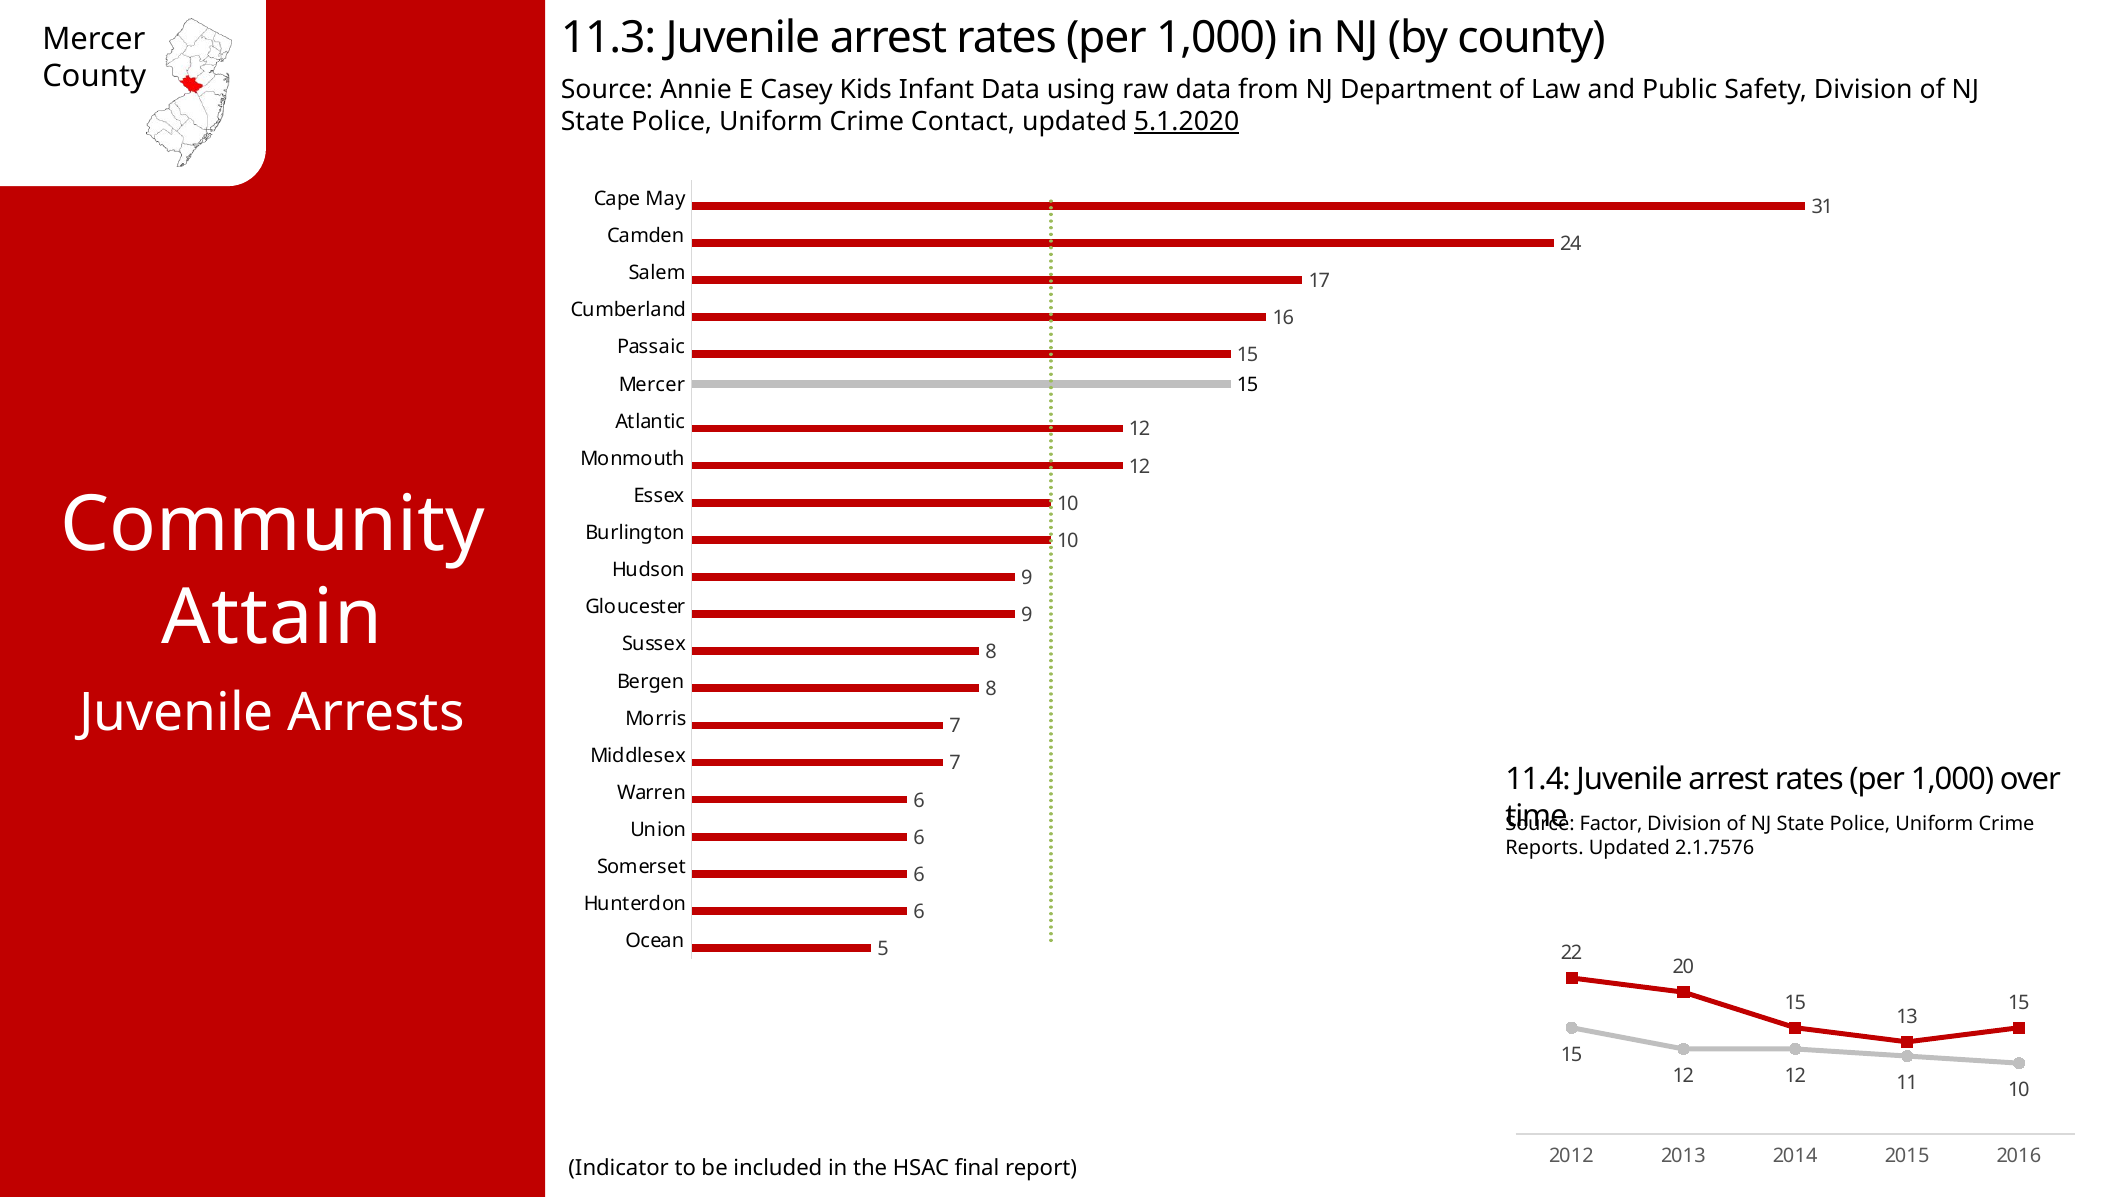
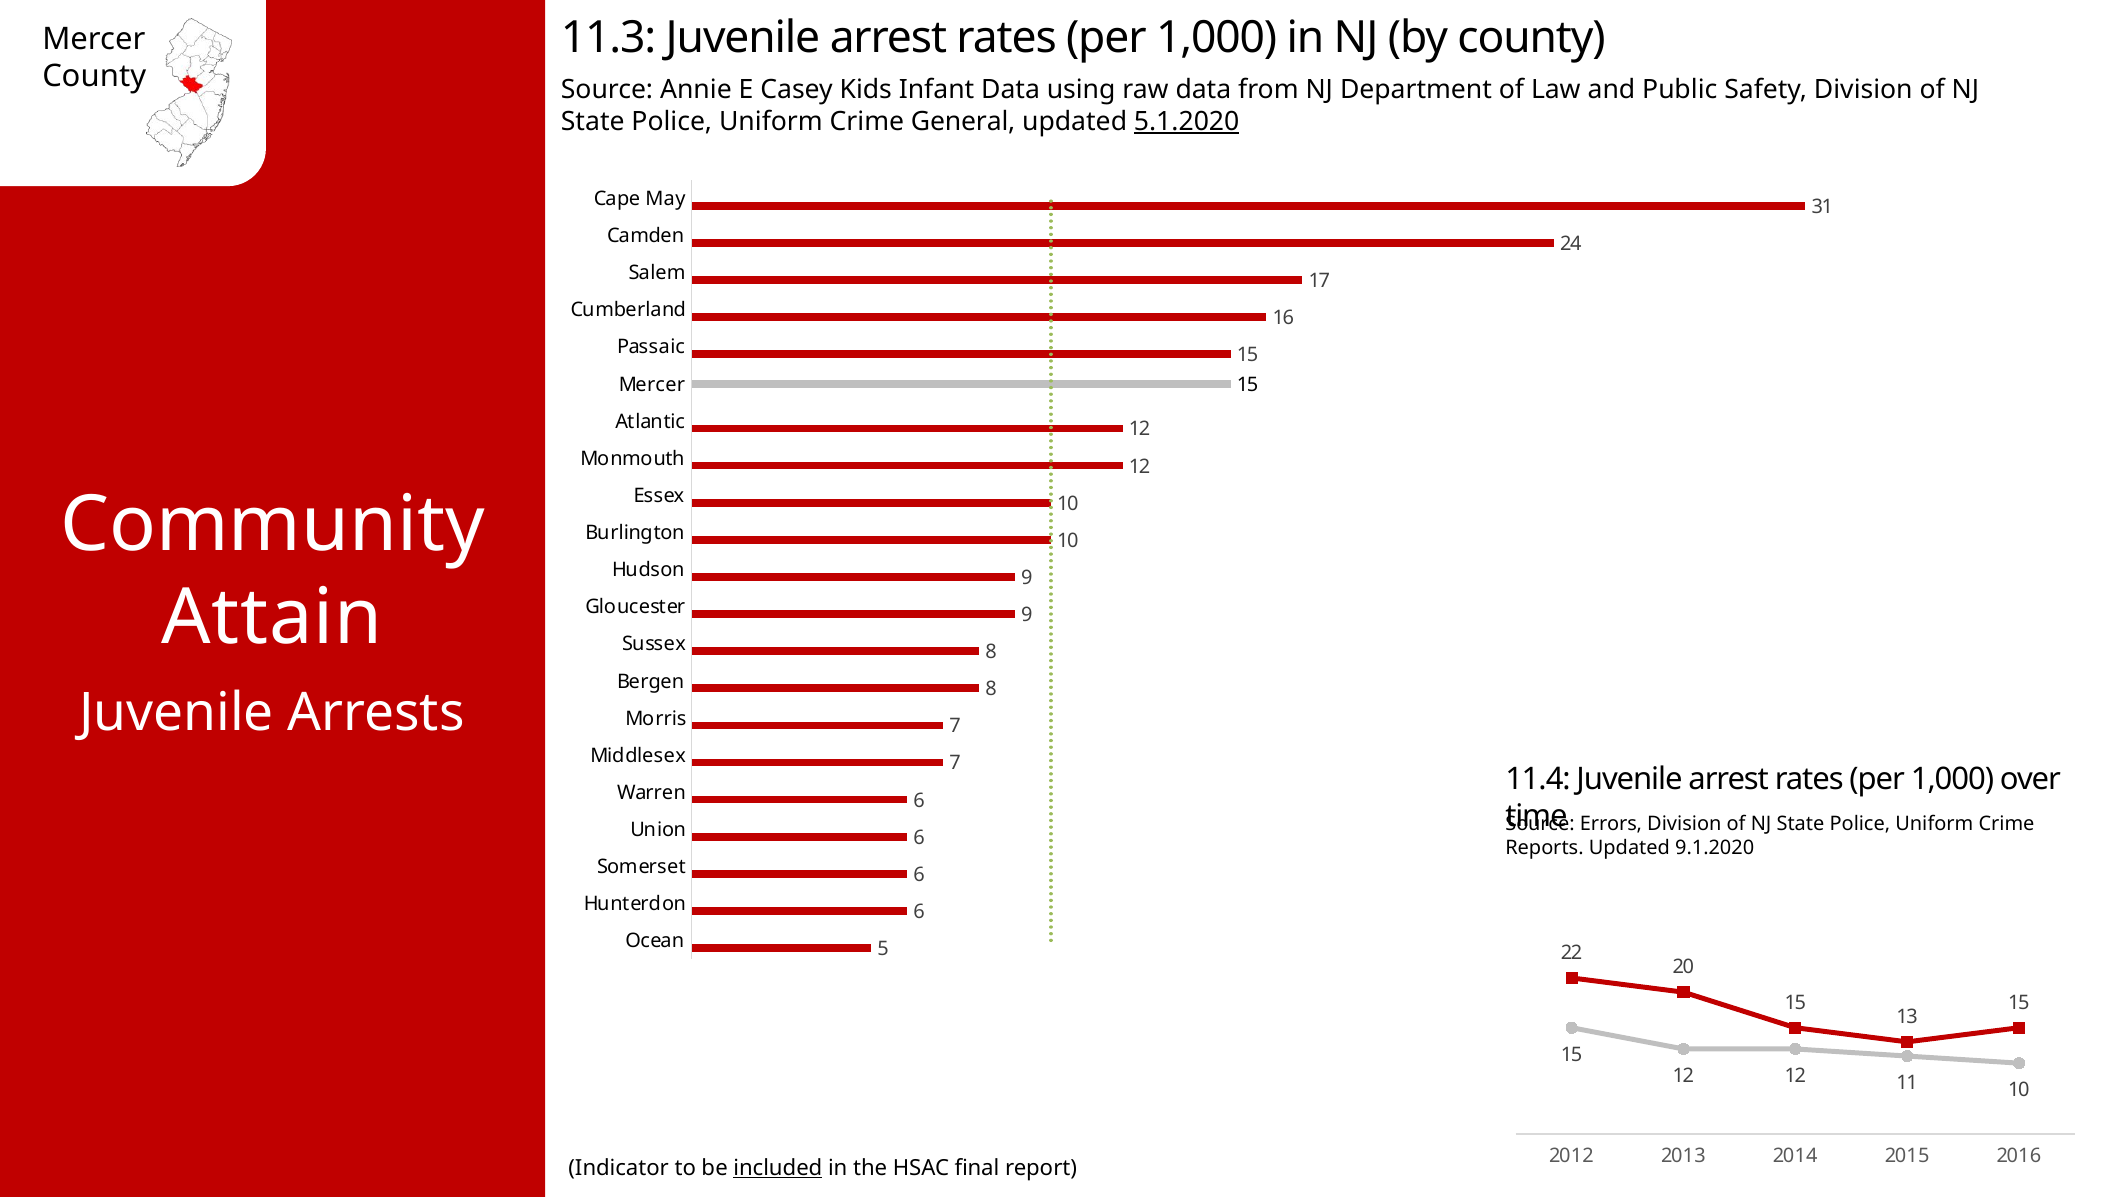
Contact: Contact -> General (963, 122)
Factor: Factor -> Errors (1611, 824)
2.1.7576: 2.1.7576 -> 9.1.2020 (1715, 848)
included underline: none -> present (778, 1168)
